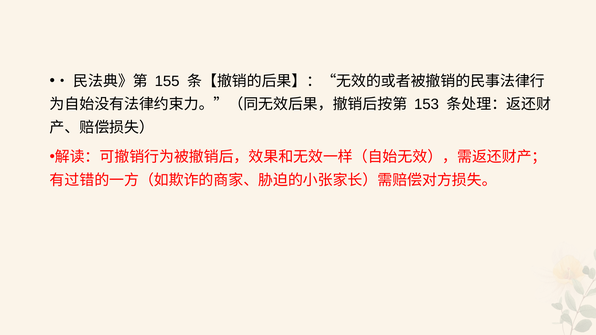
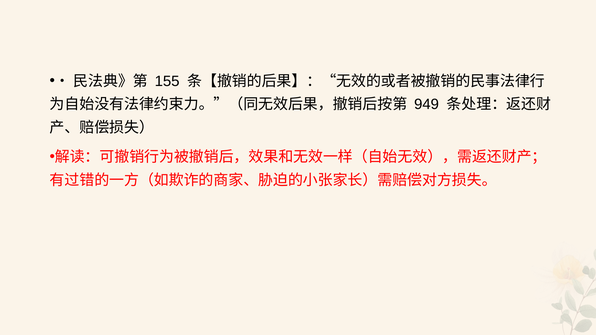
153: 153 -> 949 (427, 104)
